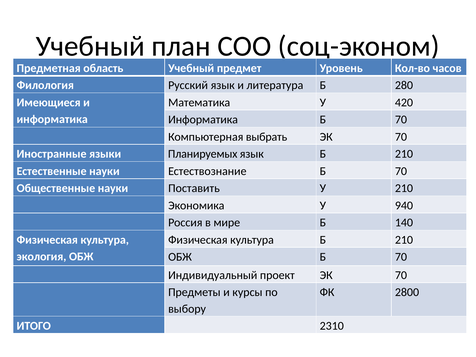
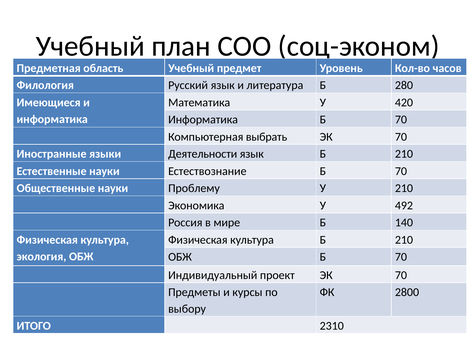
Планируемых: Планируемых -> Деятельности (203, 154)
Поставить: Поставить -> Проблему (194, 188)
940: 940 -> 492 (404, 205)
